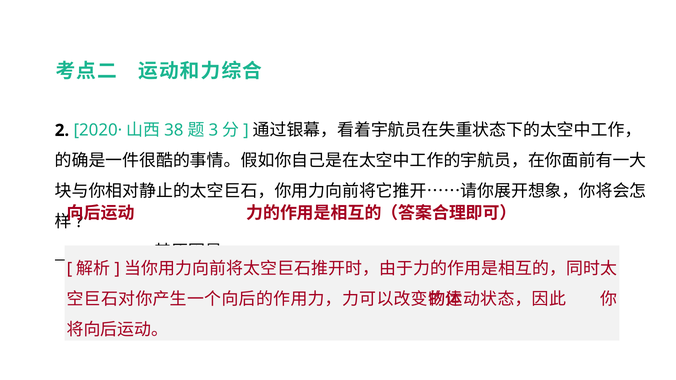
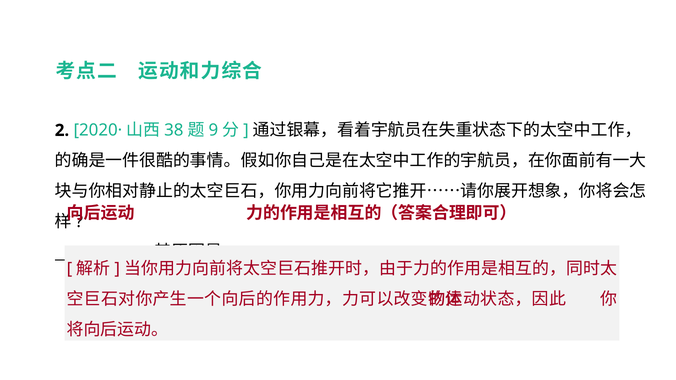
3: 3 -> 9 (213, 130)
